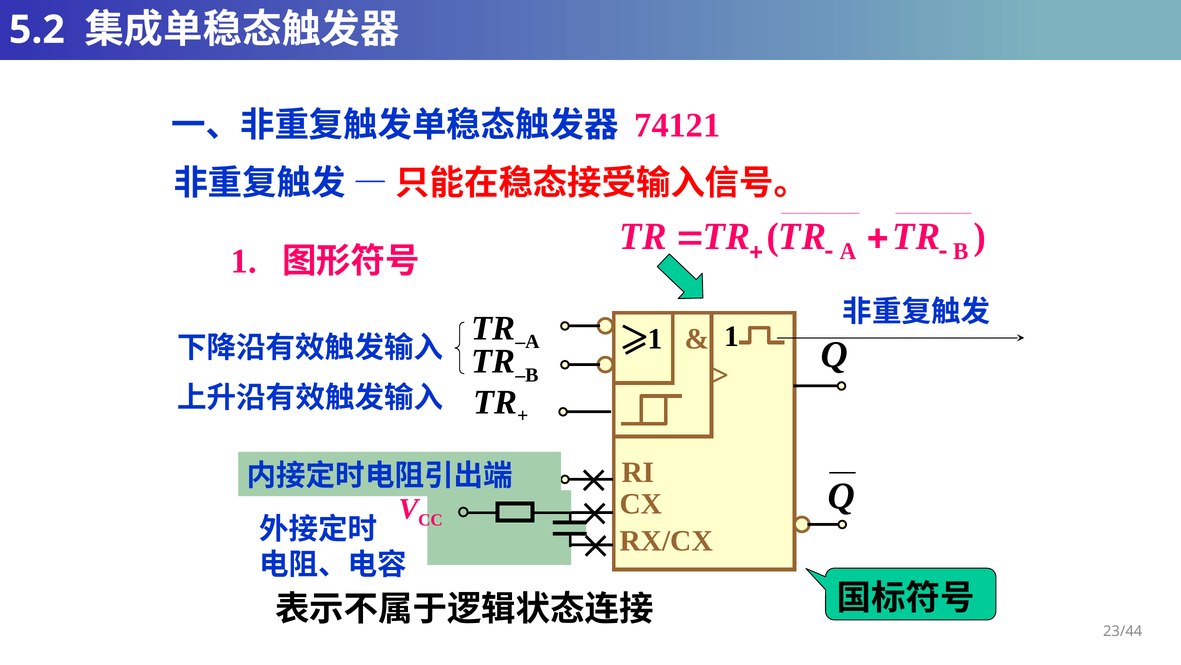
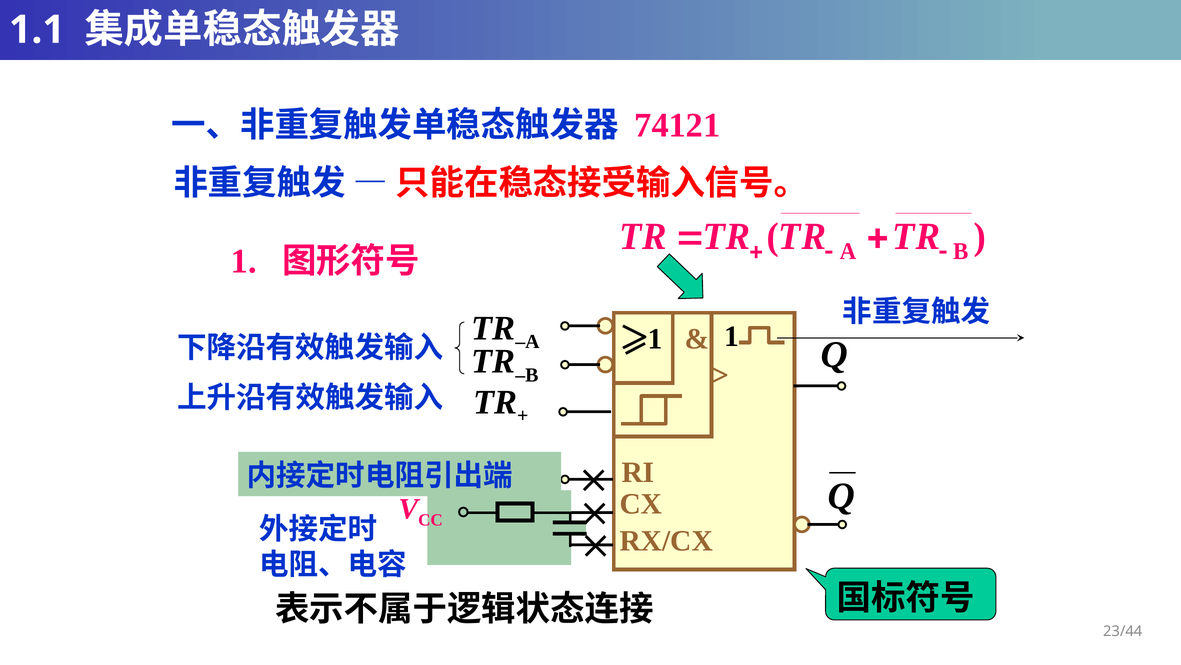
5.2: 5.2 -> 1.1 (37, 30)
